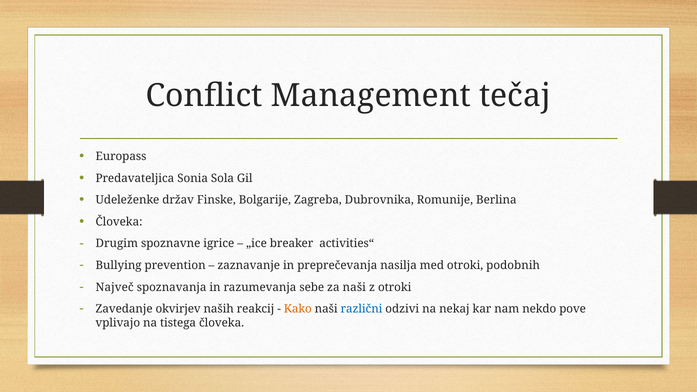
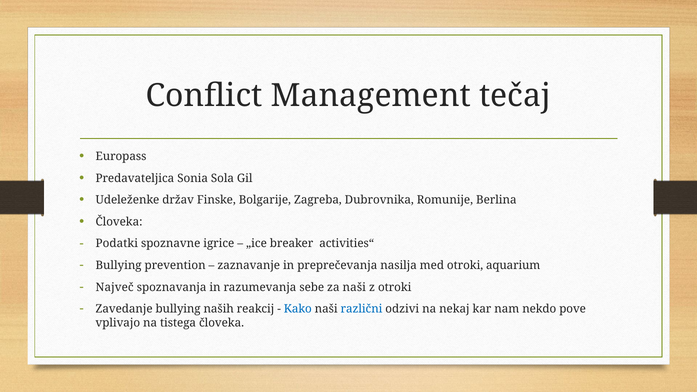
Drugim: Drugim -> Podatki (117, 244)
podobnih: podobnih -> aquarium (513, 265)
Zavedanje okvirjev: okvirjev -> bullying (178, 309)
Kako colour: orange -> blue (298, 309)
